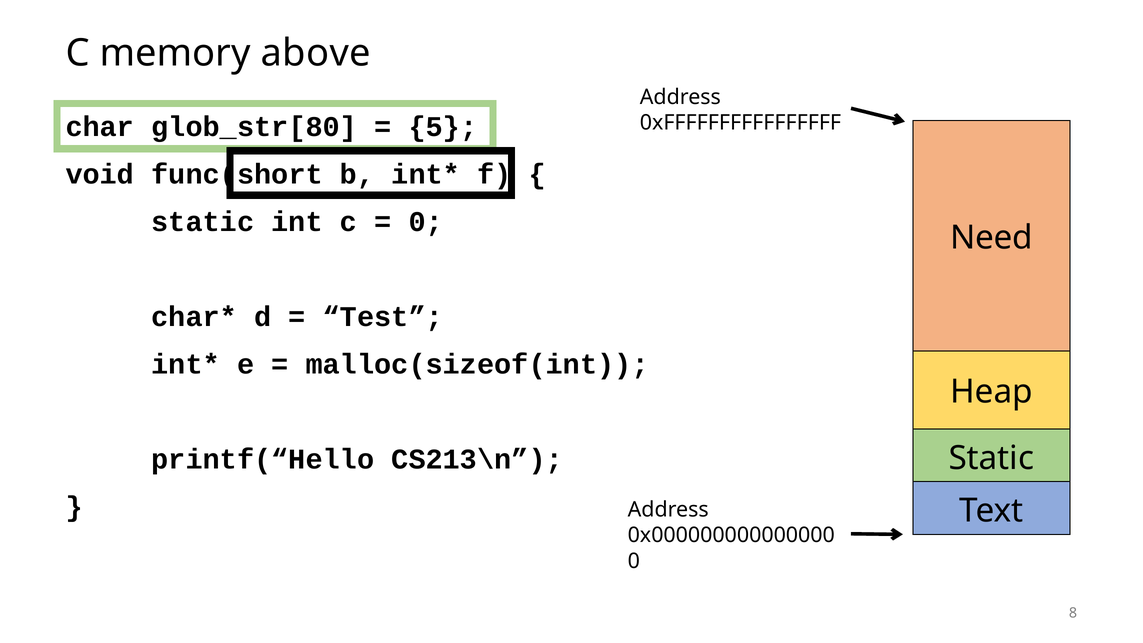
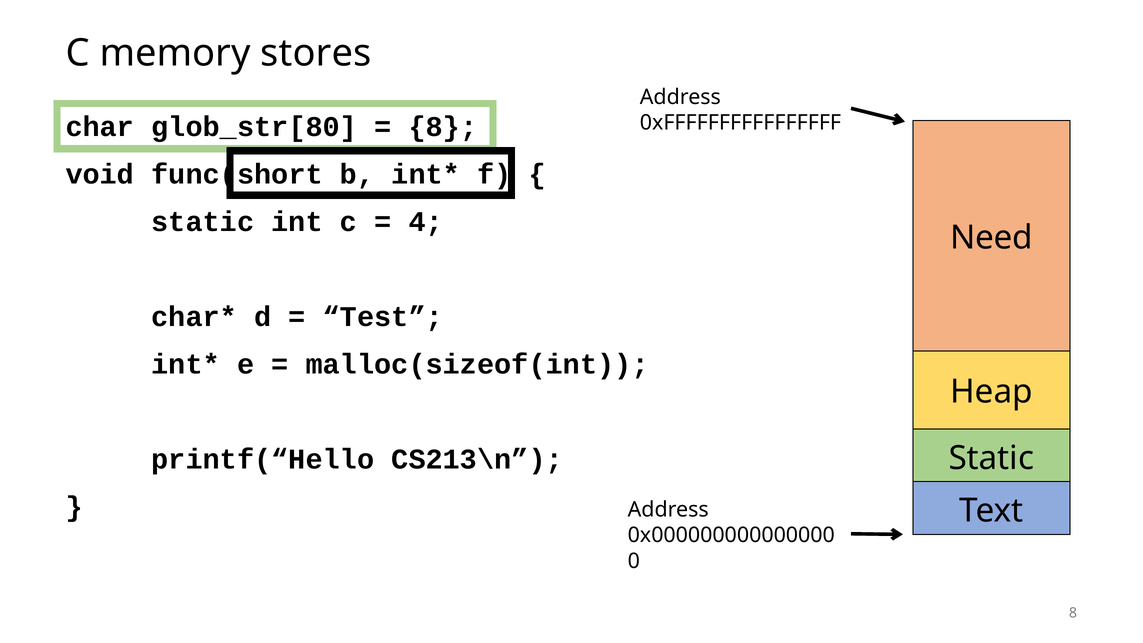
above: above -> stores (316, 53)
5: 5 -> 8 (443, 127)
0: 0 -> 4 (426, 222)
